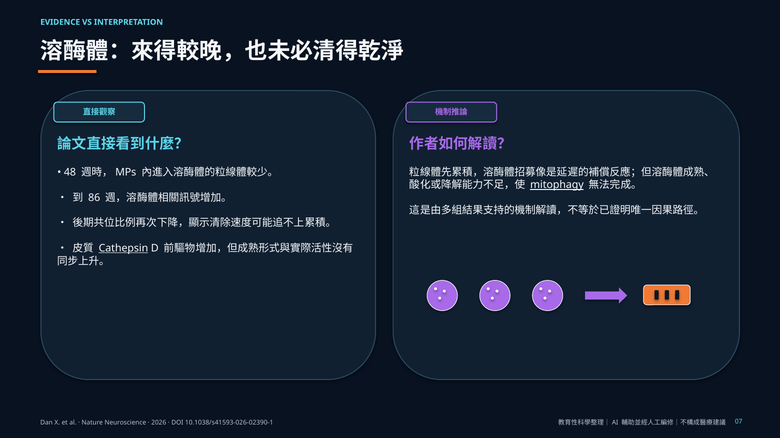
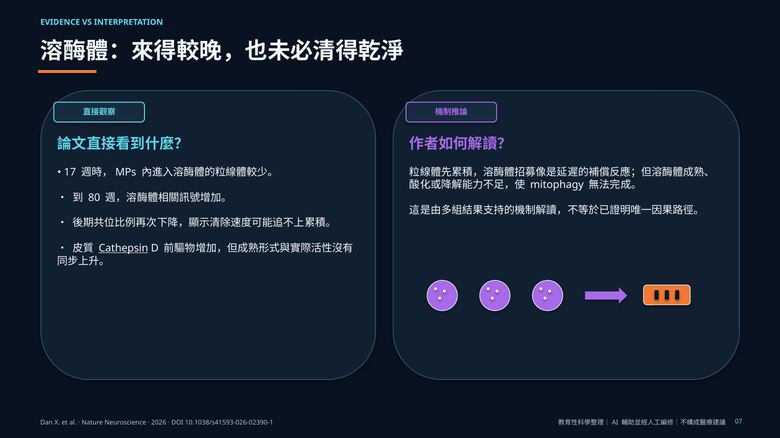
48: 48 -> 17 (70, 173)
mitophagy underline: present -> none (557, 185)
86: 86 -> 80 (94, 198)
